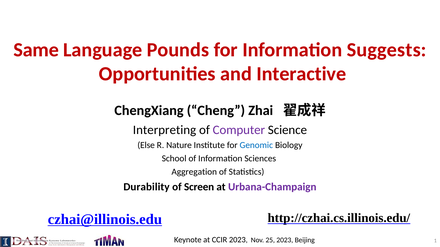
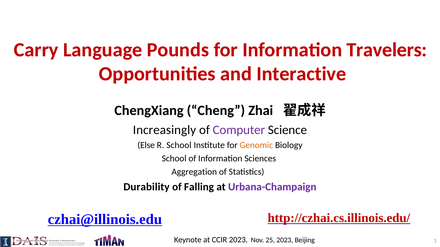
Same: Same -> Carry (36, 50)
Suggests: Suggests -> Travelers (387, 50)
Interpreting: Interpreting -> Increasingly (165, 130)
R Nature: Nature -> School (179, 145)
Genomic colour: blue -> orange (256, 145)
Screen: Screen -> Falling (199, 187)
http://czhai.cs.illinois.edu/ colour: black -> red (339, 218)
